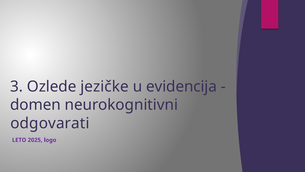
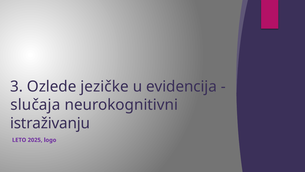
domen: domen -> slučaja (35, 105)
odgovarati: odgovarati -> istraživanju (50, 123)
